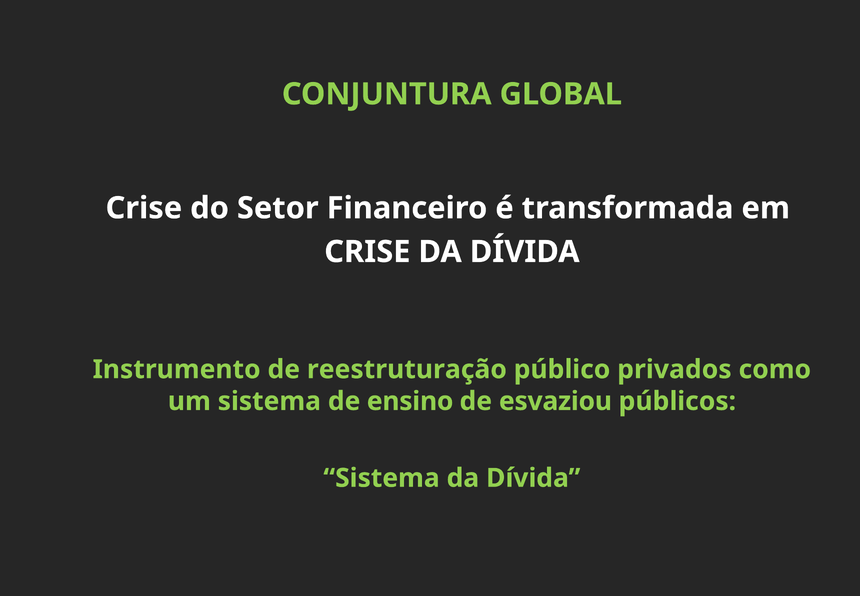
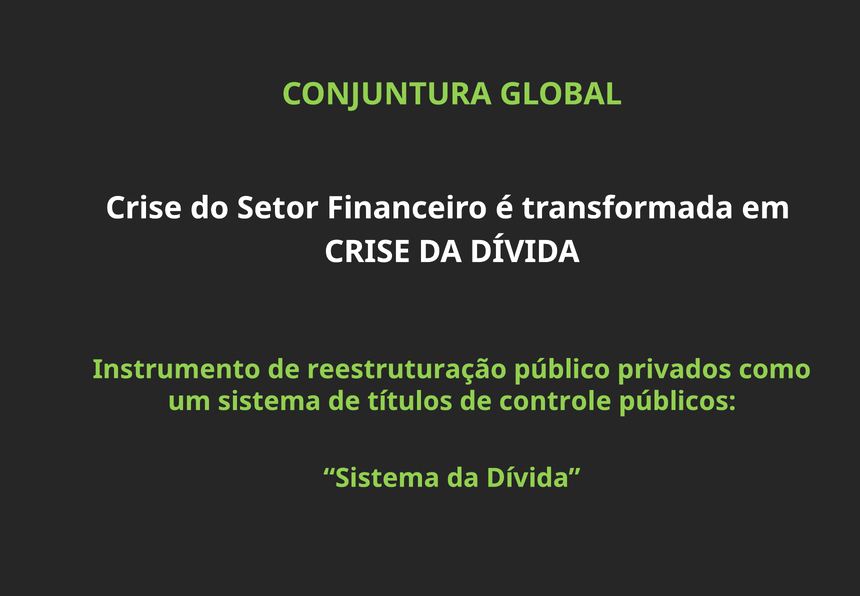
ensino: ensino -> títulos (410, 401)
esvaziou: esvaziou -> controle (555, 401)
